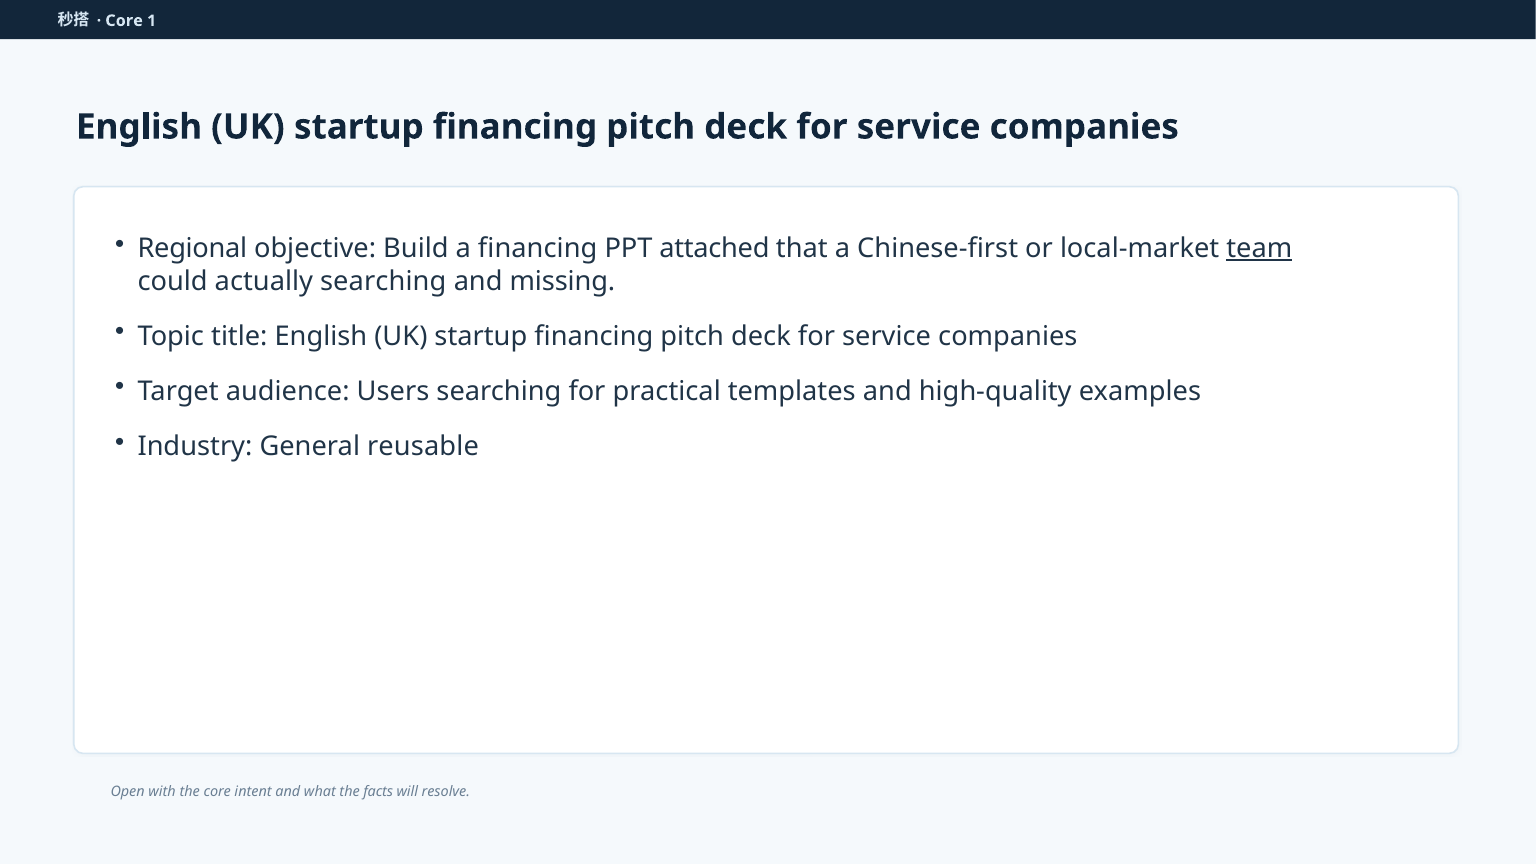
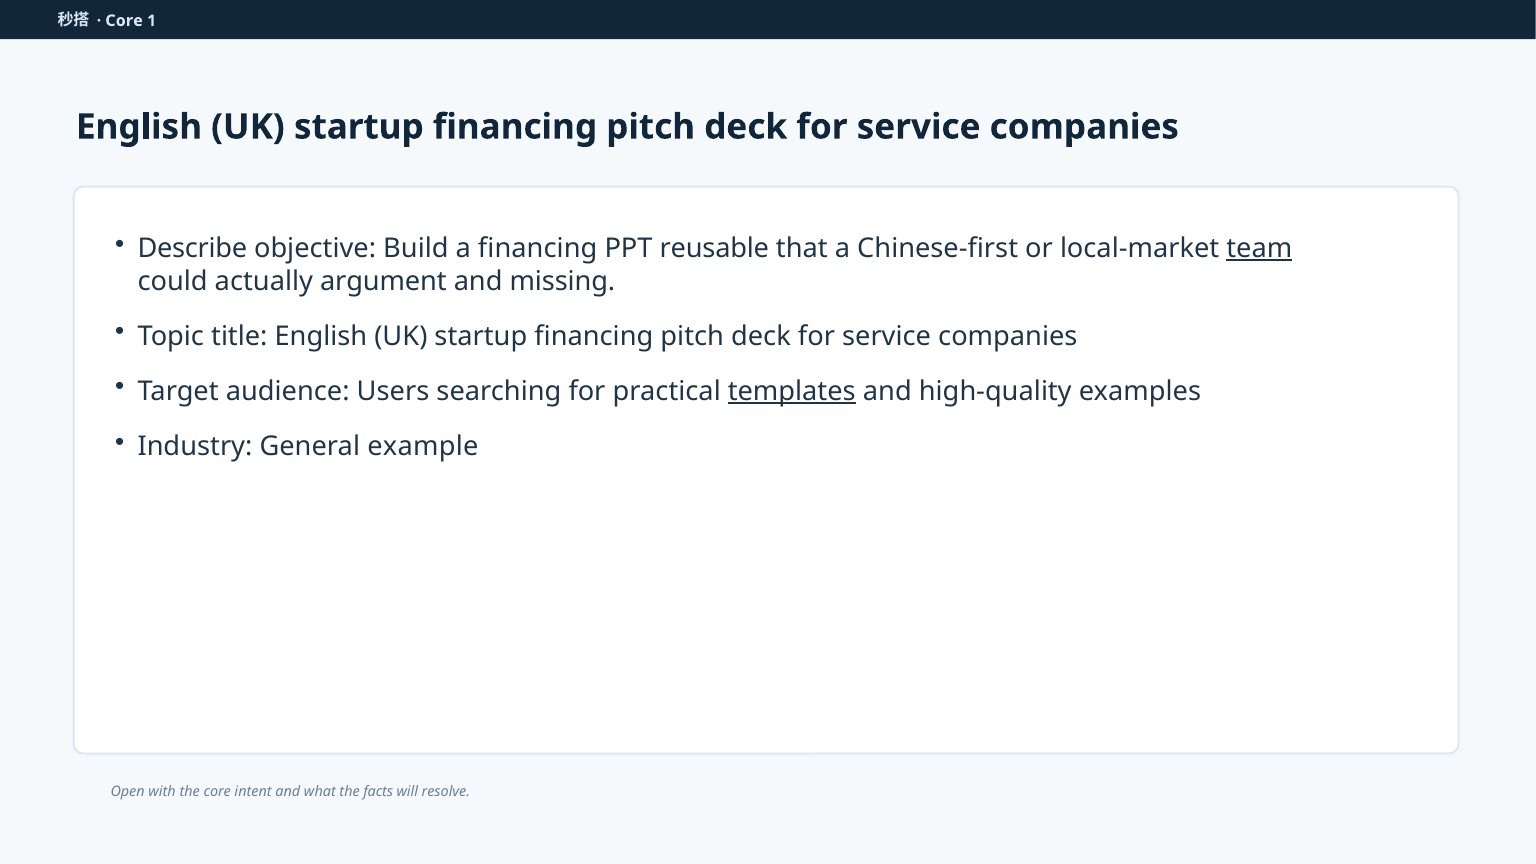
Regional: Regional -> Describe (192, 249)
attached: attached -> reusable (714, 249)
actually searching: searching -> argument (383, 281)
templates underline: none -> present (792, 391)
reusable: reusable -> example (423, 446)
